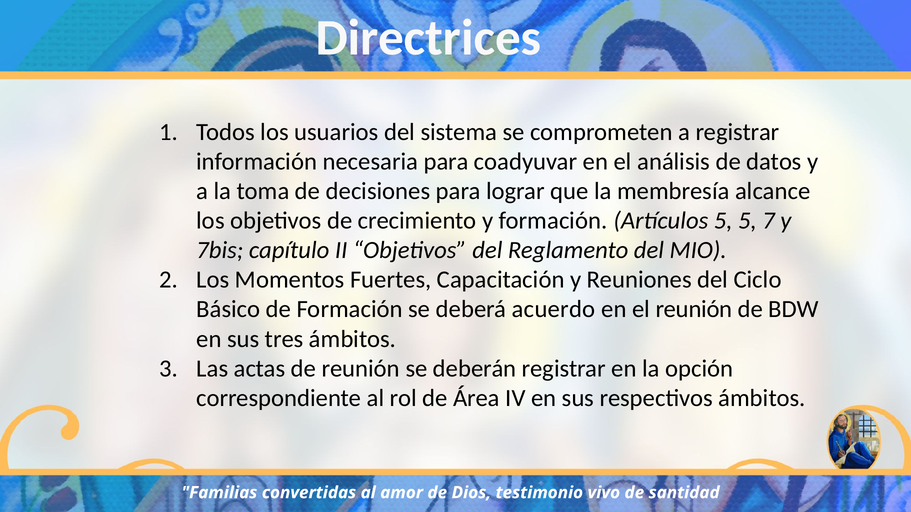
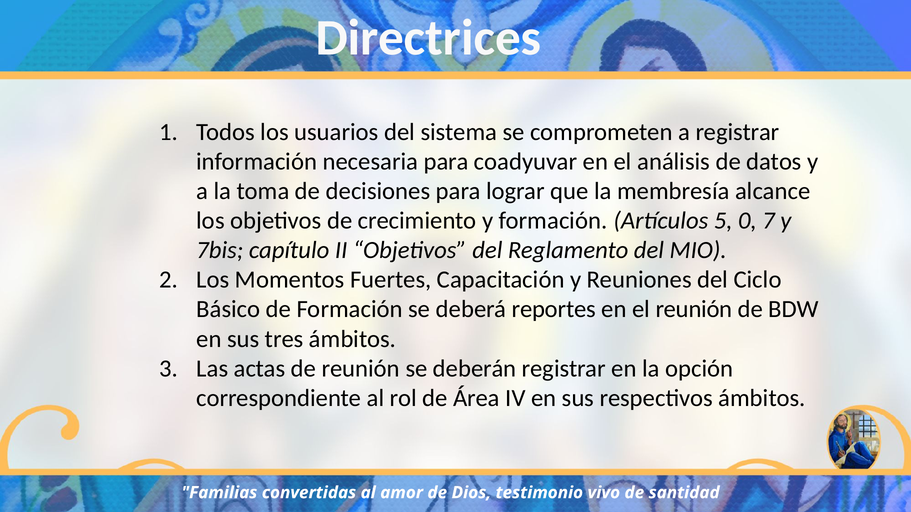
5 5: 5 -> 0 (747, 221)
acuerdo: acuerdo -> reportes (554, 310)
